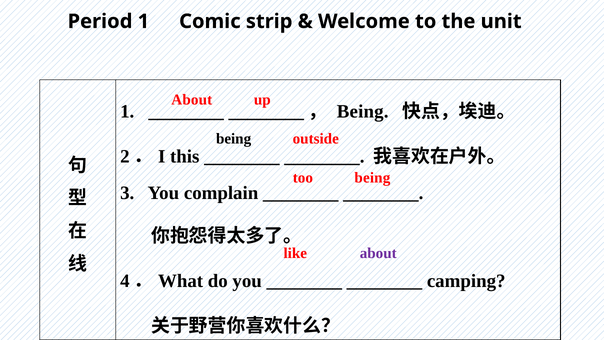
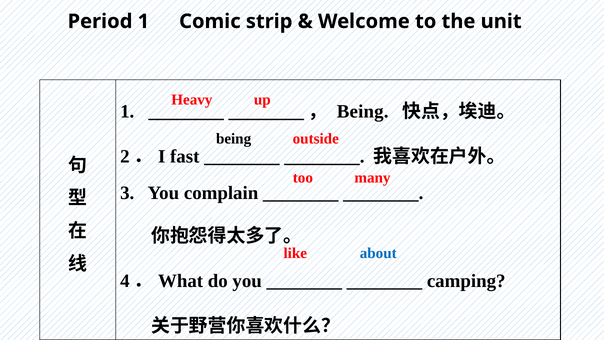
About: About -> Heavy (192, 100)
this: this -> fast (185, 156)
too being: being -> many (372, 177)
about colour: purple -> blue (378, 253)
